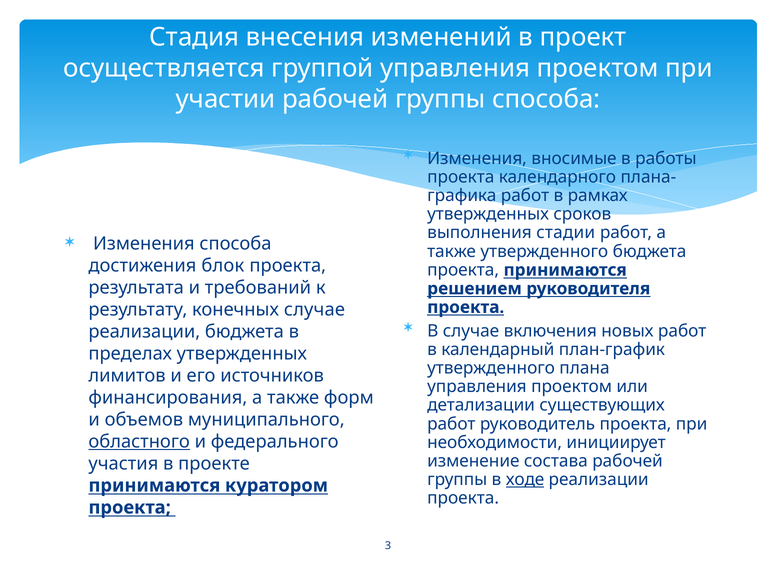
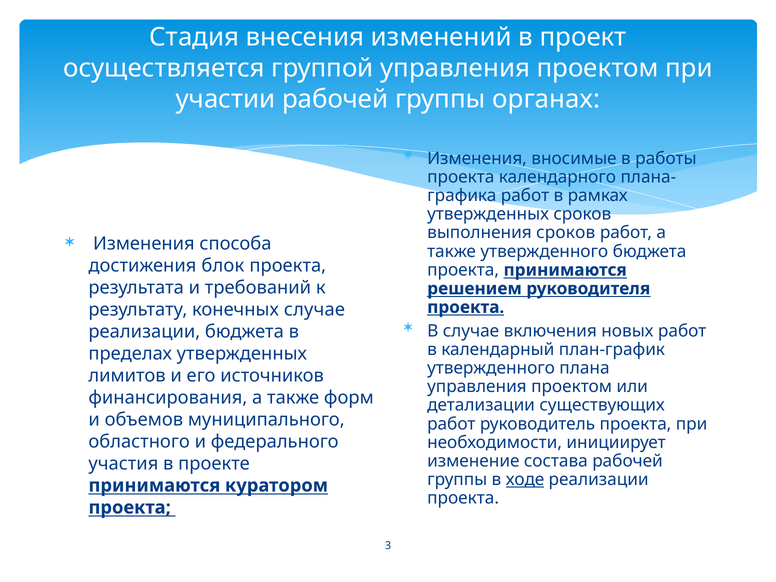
группы способа: способа -> органах (546, 99)
выполнения стадии: стадии -> сроков (566, 233)
областного underline: present -> none (139, 441)
